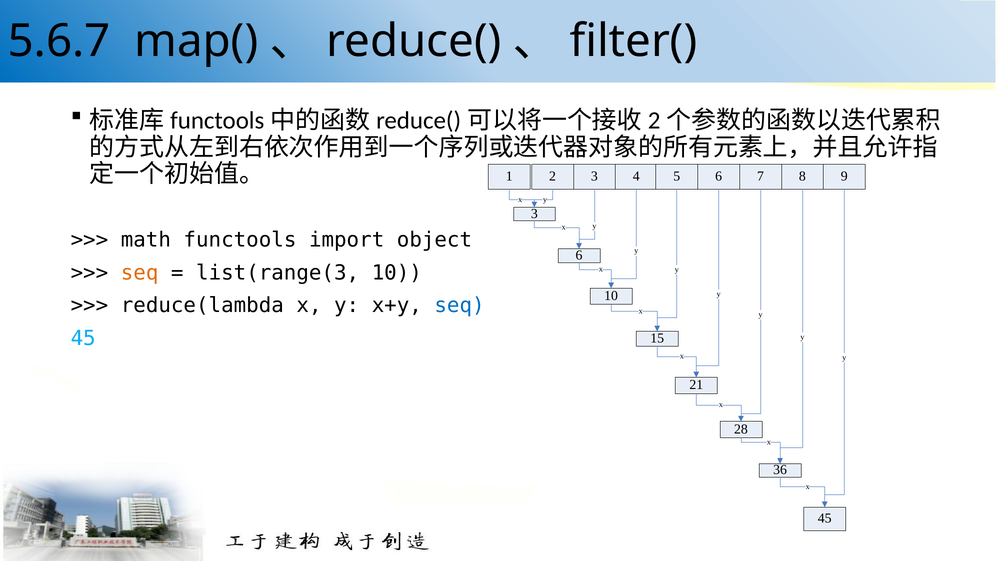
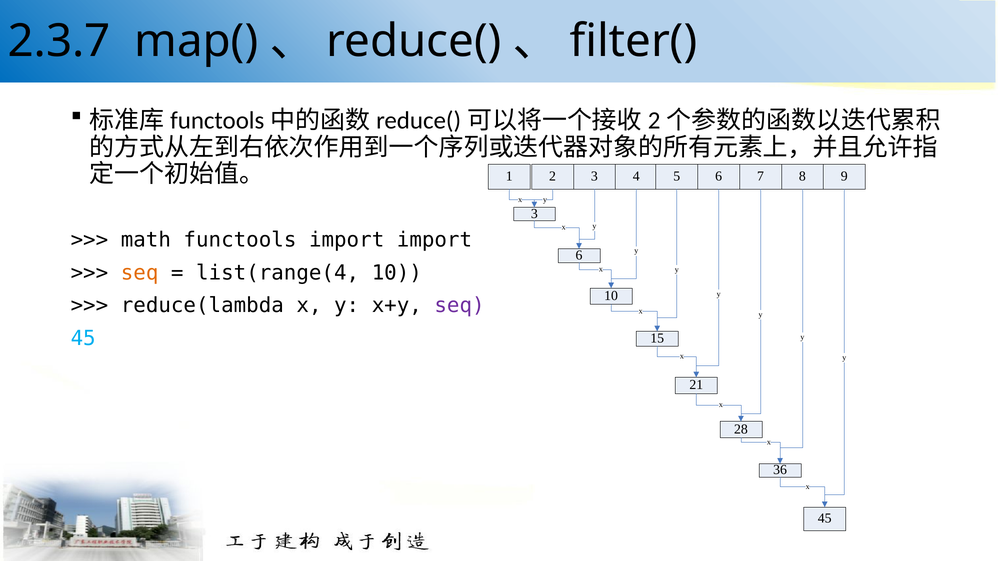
5.6.7: 5.6.7 -> 2.3.7 (59, 41)
import object: object -> import (434, 240)
list(range(3: list(range(3 -> list(range(4 (278, 273)
seq colour: blue -> purple (460, 306)
